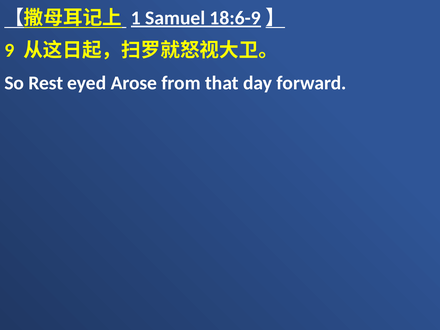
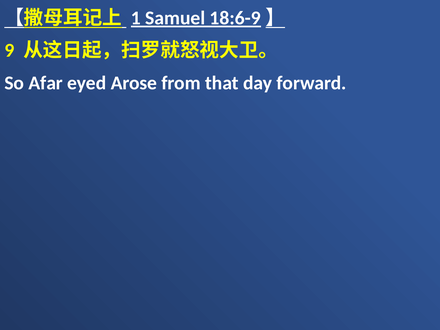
Rest: Rest -> Afar (46, 83)
